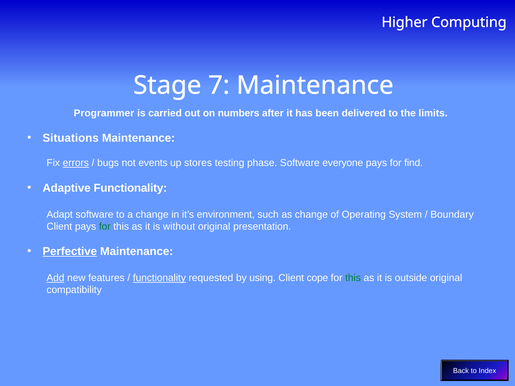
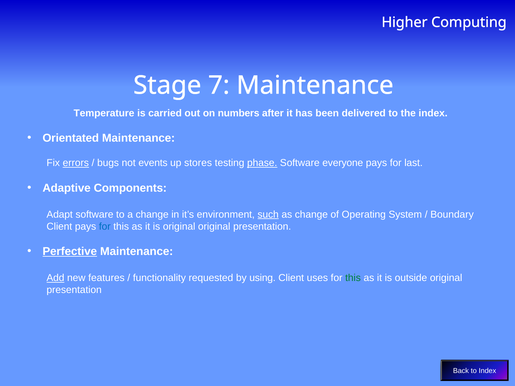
Programmer: Programmer -> Temperature (104, 113)
the limits: limits -> index (433, 113)
Situations: Situations -> Orientated (71, 138)
phase underline: none -> present (262, 163)
find: find -> last (414, 163)
Adaptive Functionality: Functionality -> Components (130, 188)
such underline: none -> present (268, 215)
for colour: green -> blue (105, 227)
is without: without -> original (179, 227)
functionality underline: present -> none (159, 278)
cope: cope -> uses (317, 278)
compatibility: compatibility -> presentation (74, 290)
